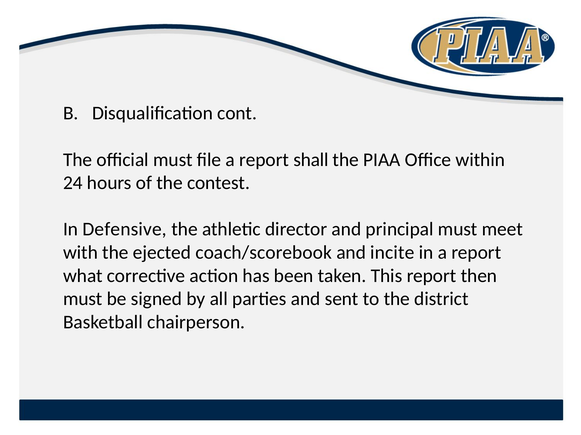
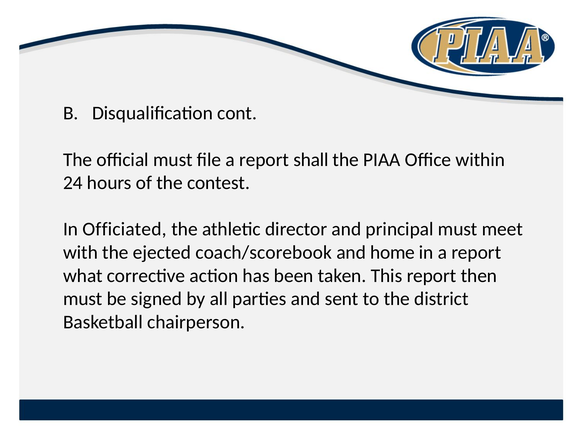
Defensive: Defensive -> Officiated (125, 230)
incite: incite -> home (392, 253)
